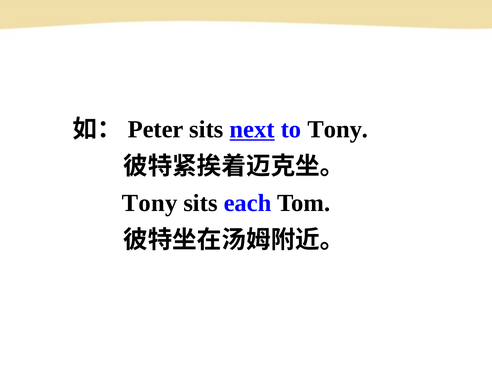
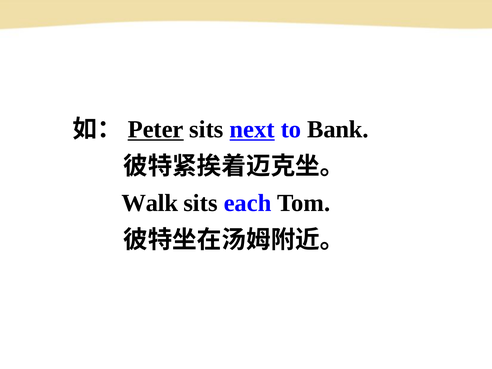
Peter underline: none -> present (156, 129)
to Tony: Tony -> Bank (338, 129)
Tony: Tony -> Walk (150, 203)
